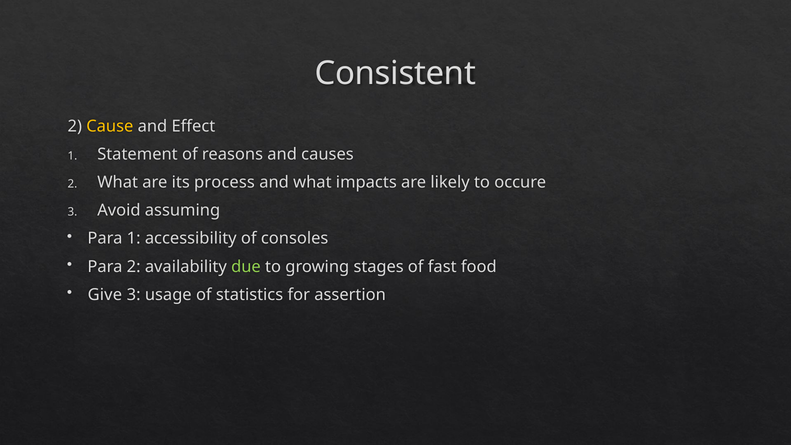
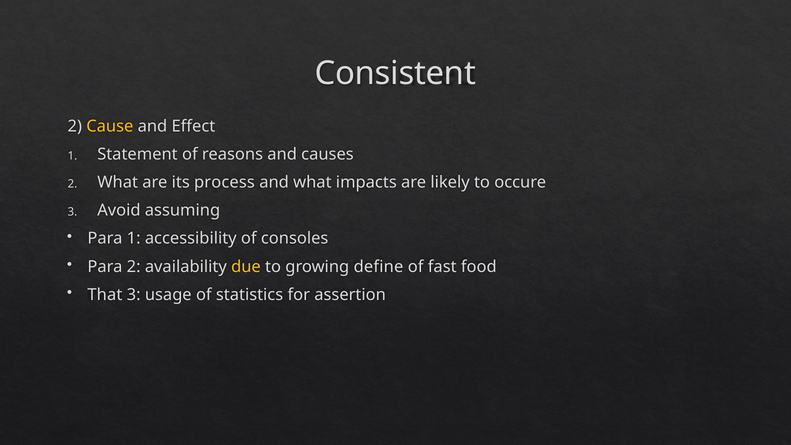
due colour: light green -> yellow (246, 267)
stages: stages -> define (379, 267)
Give: Give -> That (105, 295)
